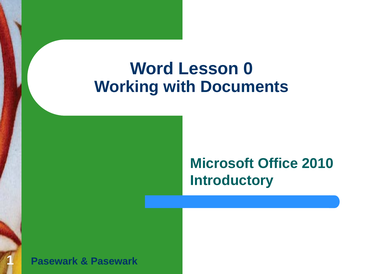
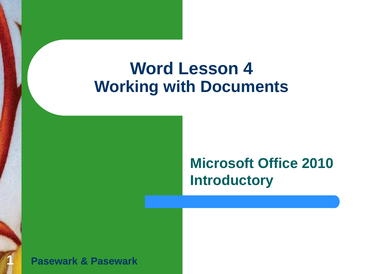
0: 0 -> 4 (248, 69)
